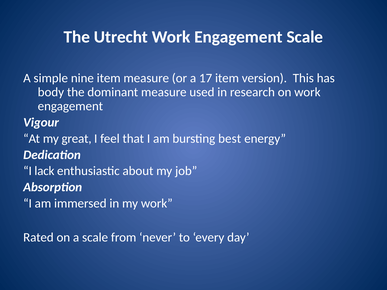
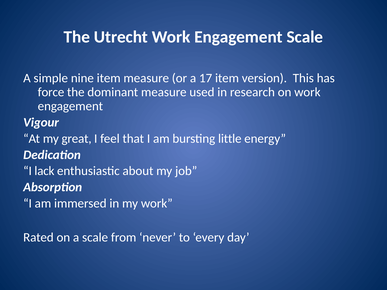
body: body -> force (51, 92)
best: best -> little (230, 139)
